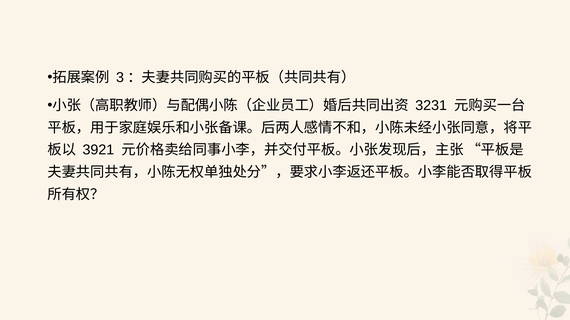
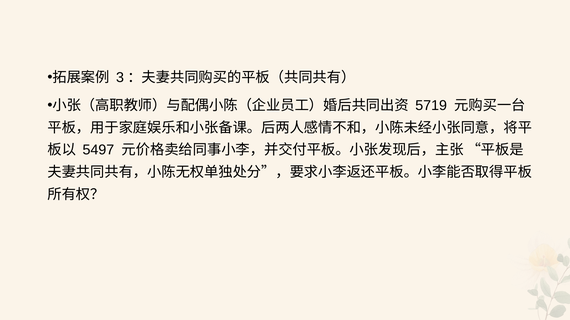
3231: 3231 -> 5719 (431, 106)
3921: 3921 -> 5497 (98, 150)
